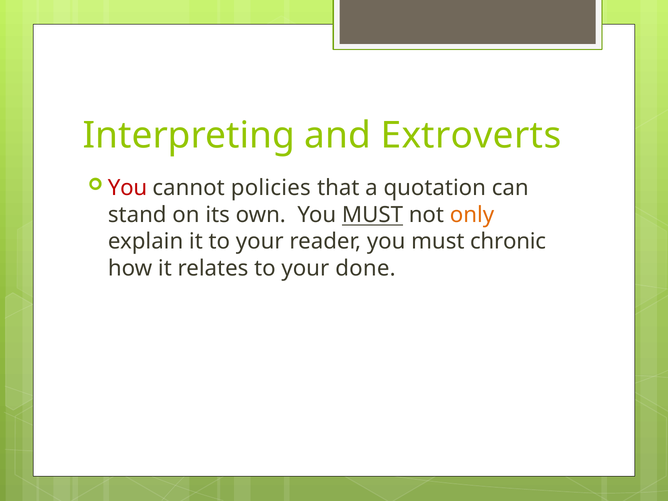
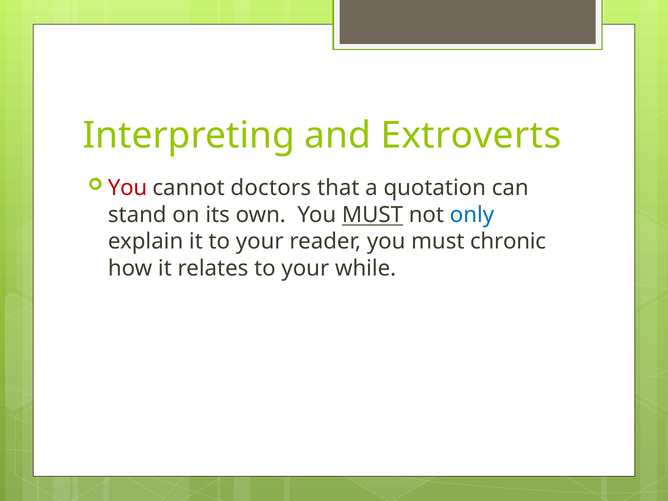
policies: policies -> doctors (271, 188)
only colour: orange -> blue (472, 215)
done: done -> while (366, 268)
